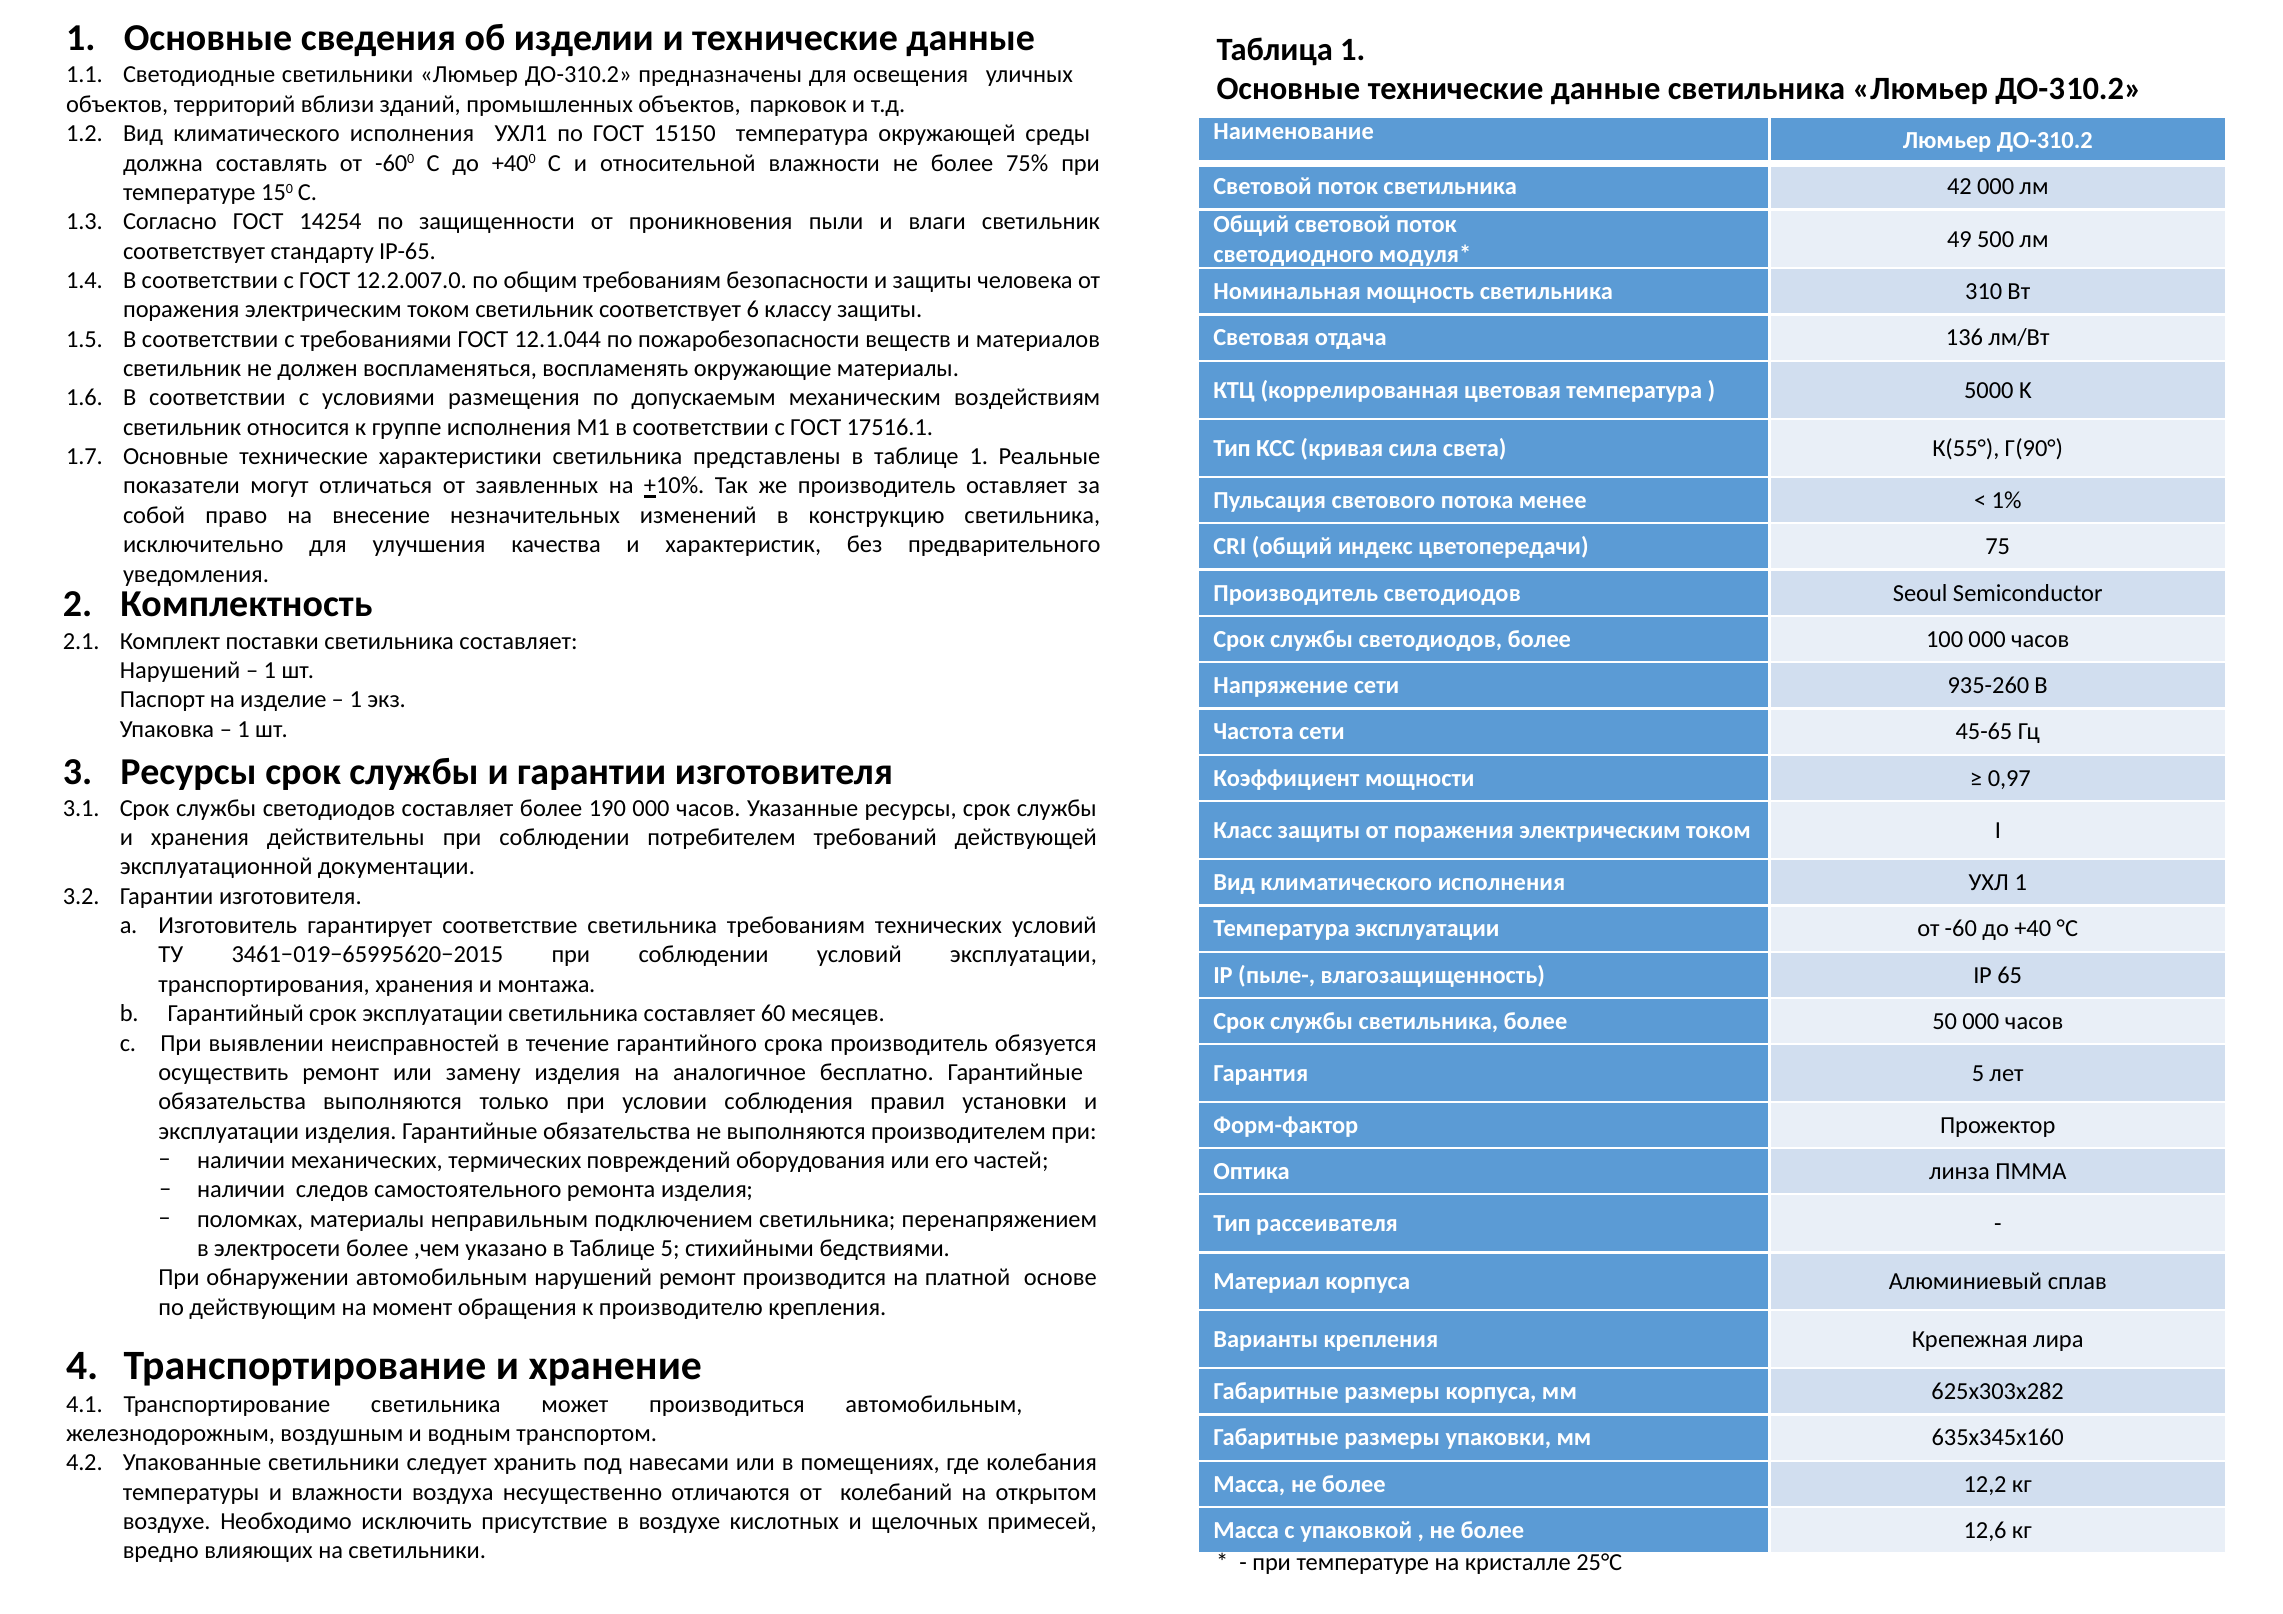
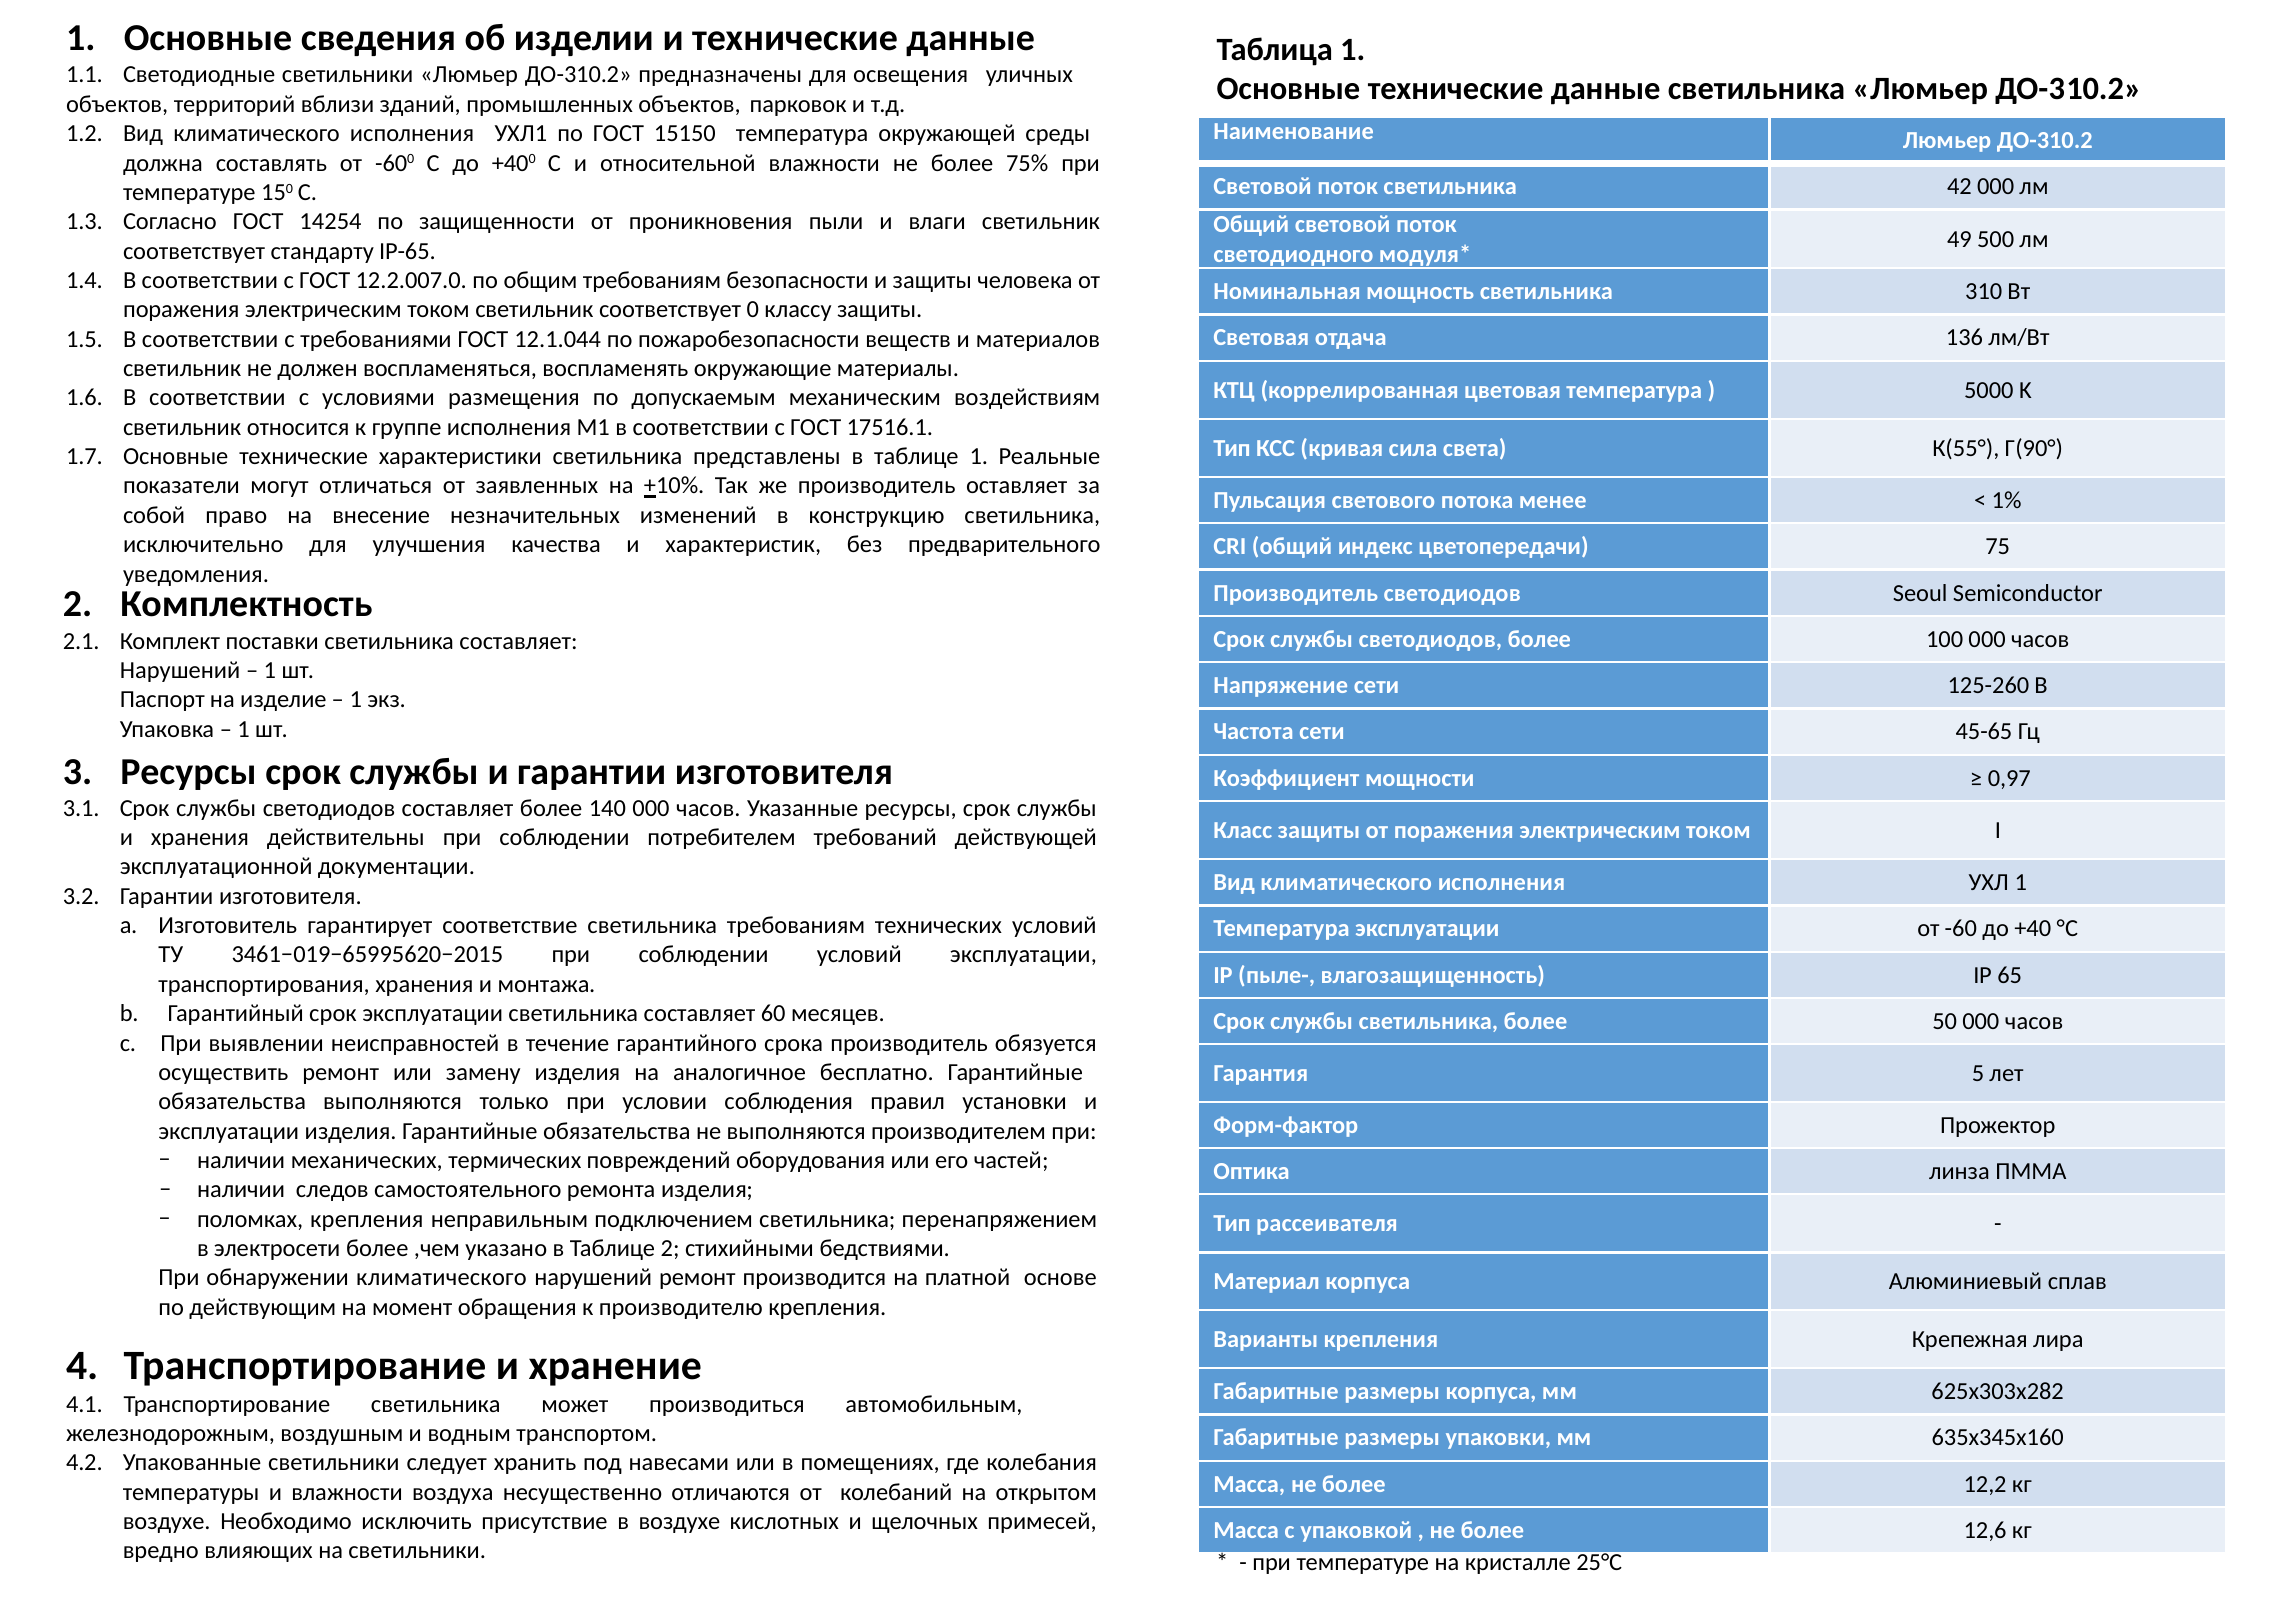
6: 6 -> 0 (753, 310)
935-260: 935-260 -> 125-260 (1988, 686)
190: 190 -> 140 (607, 808)
поломках материалы: материалы -> крепления (367, 1219)
Таблице 5: 5 -> 2 (670, 1249)
обнаружении автомобильным: автомобильным -> климатического (441, 1278)
